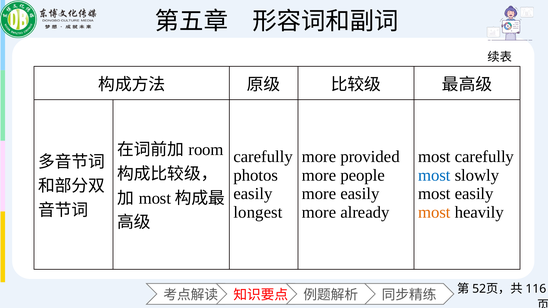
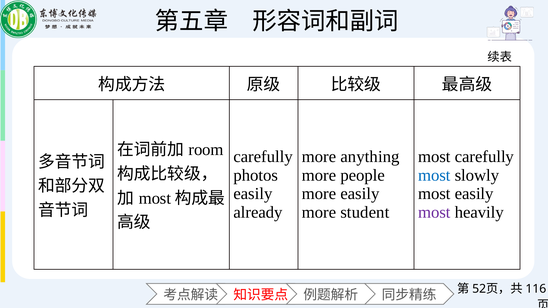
provided: provided -> anything (370, 157)
longest: longest -> already (258, 212)
already: already -> student (365, 212)
most colour: orange -> purple (434, 212)
